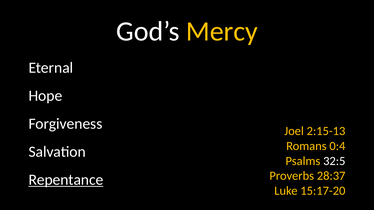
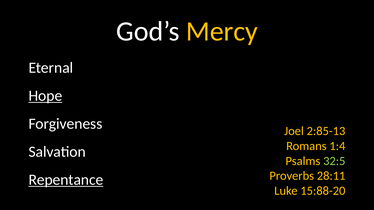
Hope underline: none -> present (45, 96)
2:15-13: 2:15-13 -> 2:85-13 (326, 131)
0:4: 0:4 -> 1:4 (337, 146)
32:5 colour: white -> light green (334, 161)
28:37: 28:37 -> 28:11 (331, 176)
15:17-20: 15:17-20 -> 15:88-20 (323, 191)
